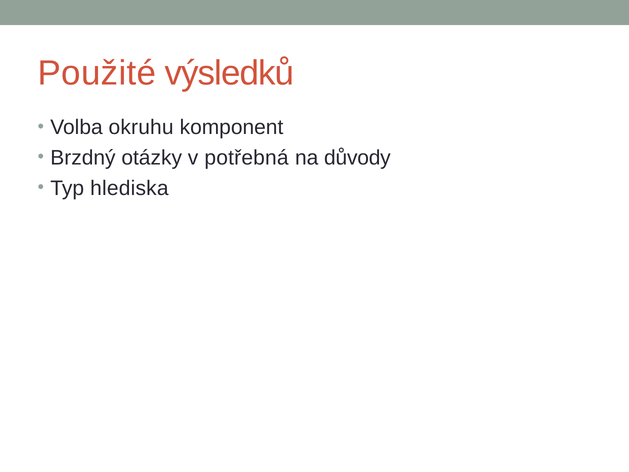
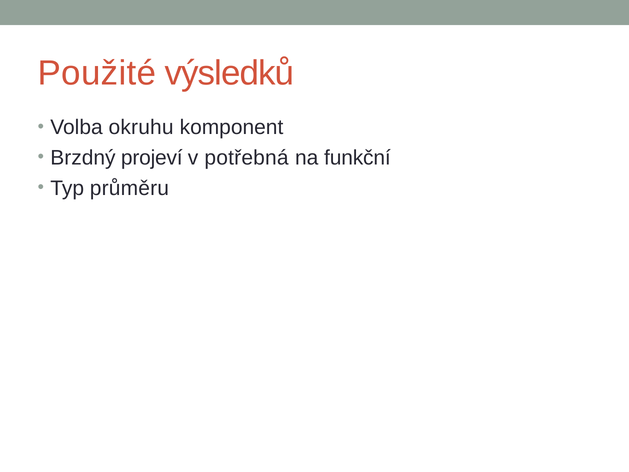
otázky: otázky -> projeví (152, 158)
důvody: důvody -> funkční (357, 158)
hlediska: hlediska -> průměru (129, 188)
